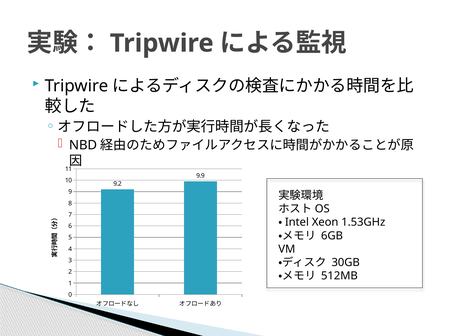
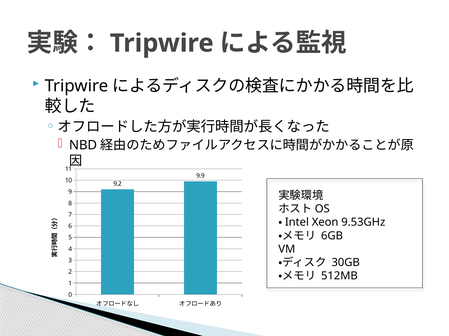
1.53GHz: 1.53GHz -> 9.53GHz (363, 223)
